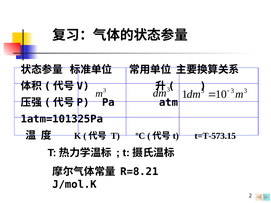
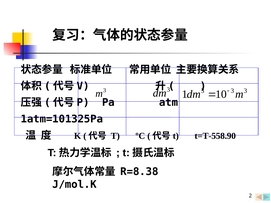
t=T-573.15: t=T-573.15 -> t=T-558.90 (215, 136)
R=8.21: R=8.21 -> R=8.38 (139, 172)
